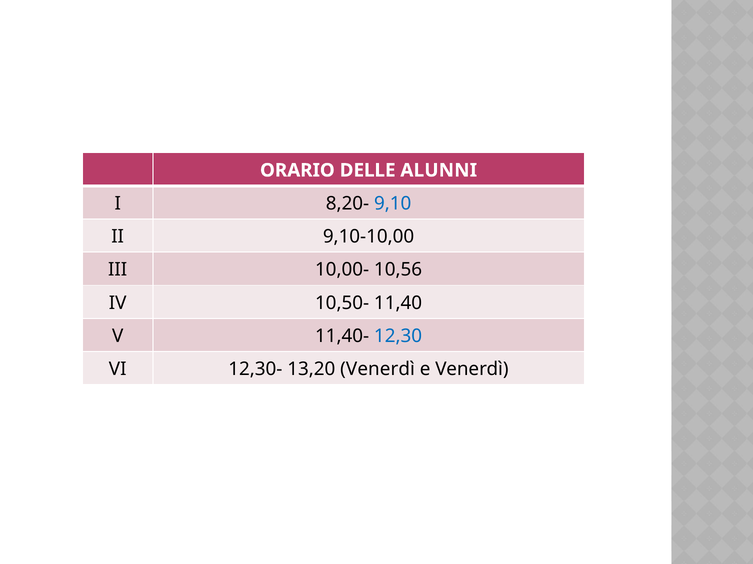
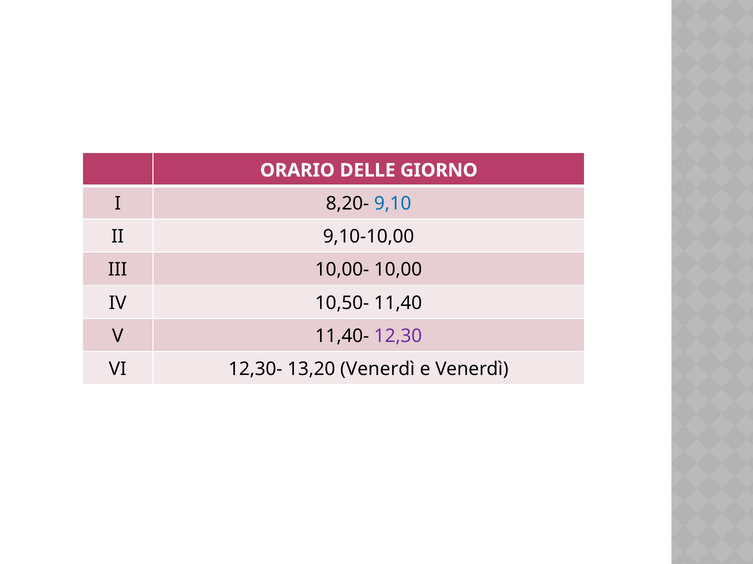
ALUNNI: ALUNNI -> GIORNO (439, 171)
10,56: 10,56 -> 10,00 (398, 270)
12,30 colour: blue -> purple (398, 336)
